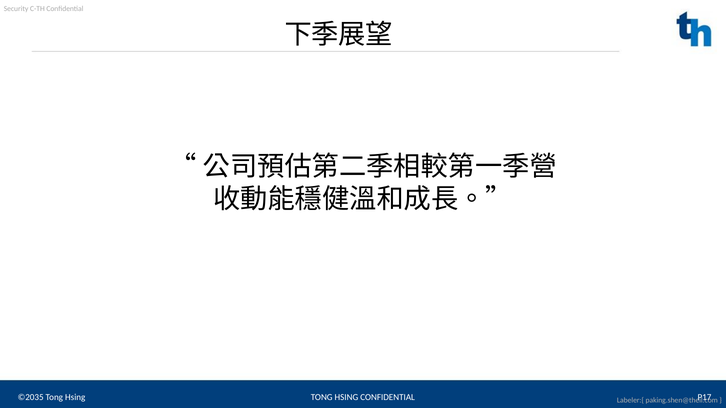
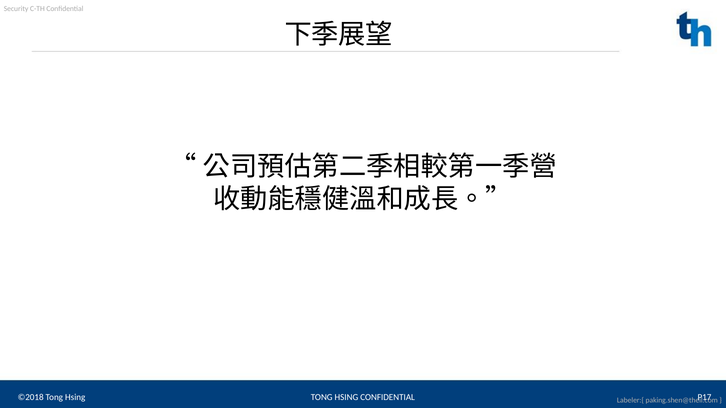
©2035: ©2035 -> ©2018 (31, 398)
